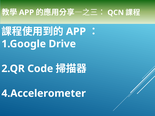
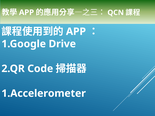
4.Accelerometer: 4.Accelerometer -> 1.Accelerometer (44, 94)
